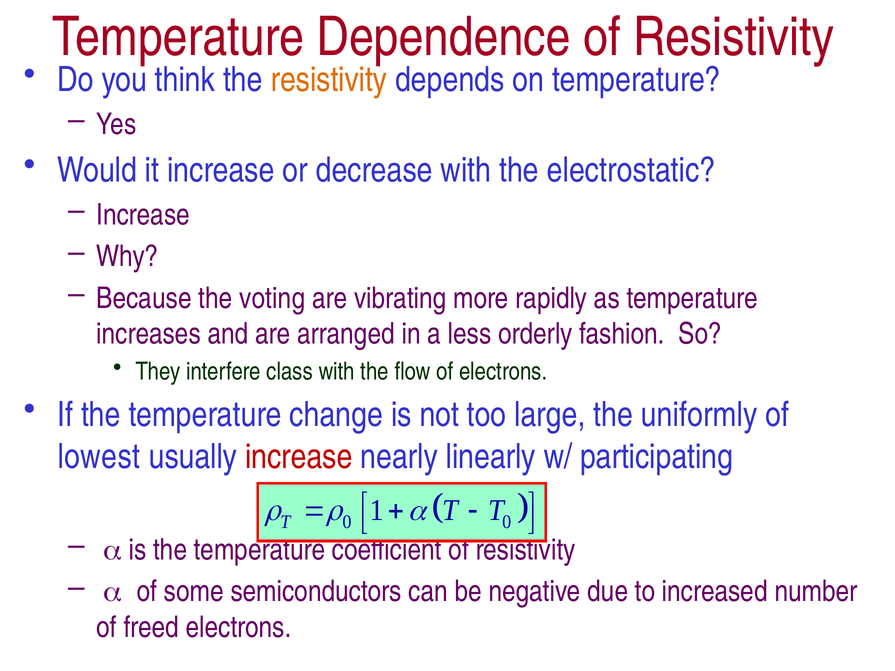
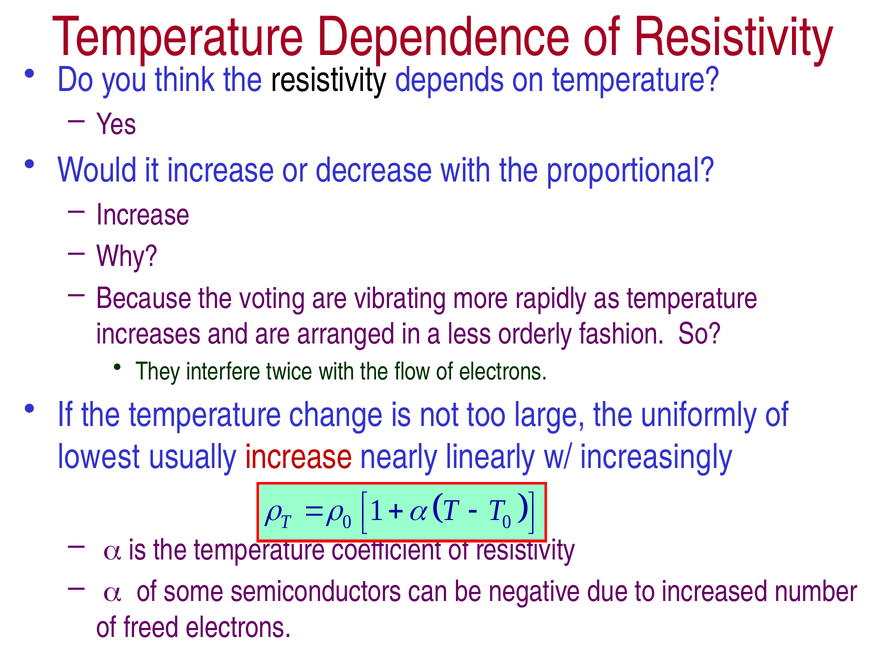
resistivity colour: orange -> black (329, 80)
electrostatic: electrostatic -> proportional (631, 170)
class: class -> twice (290, 372)
participating: participating -> increasingly (656, 457)
